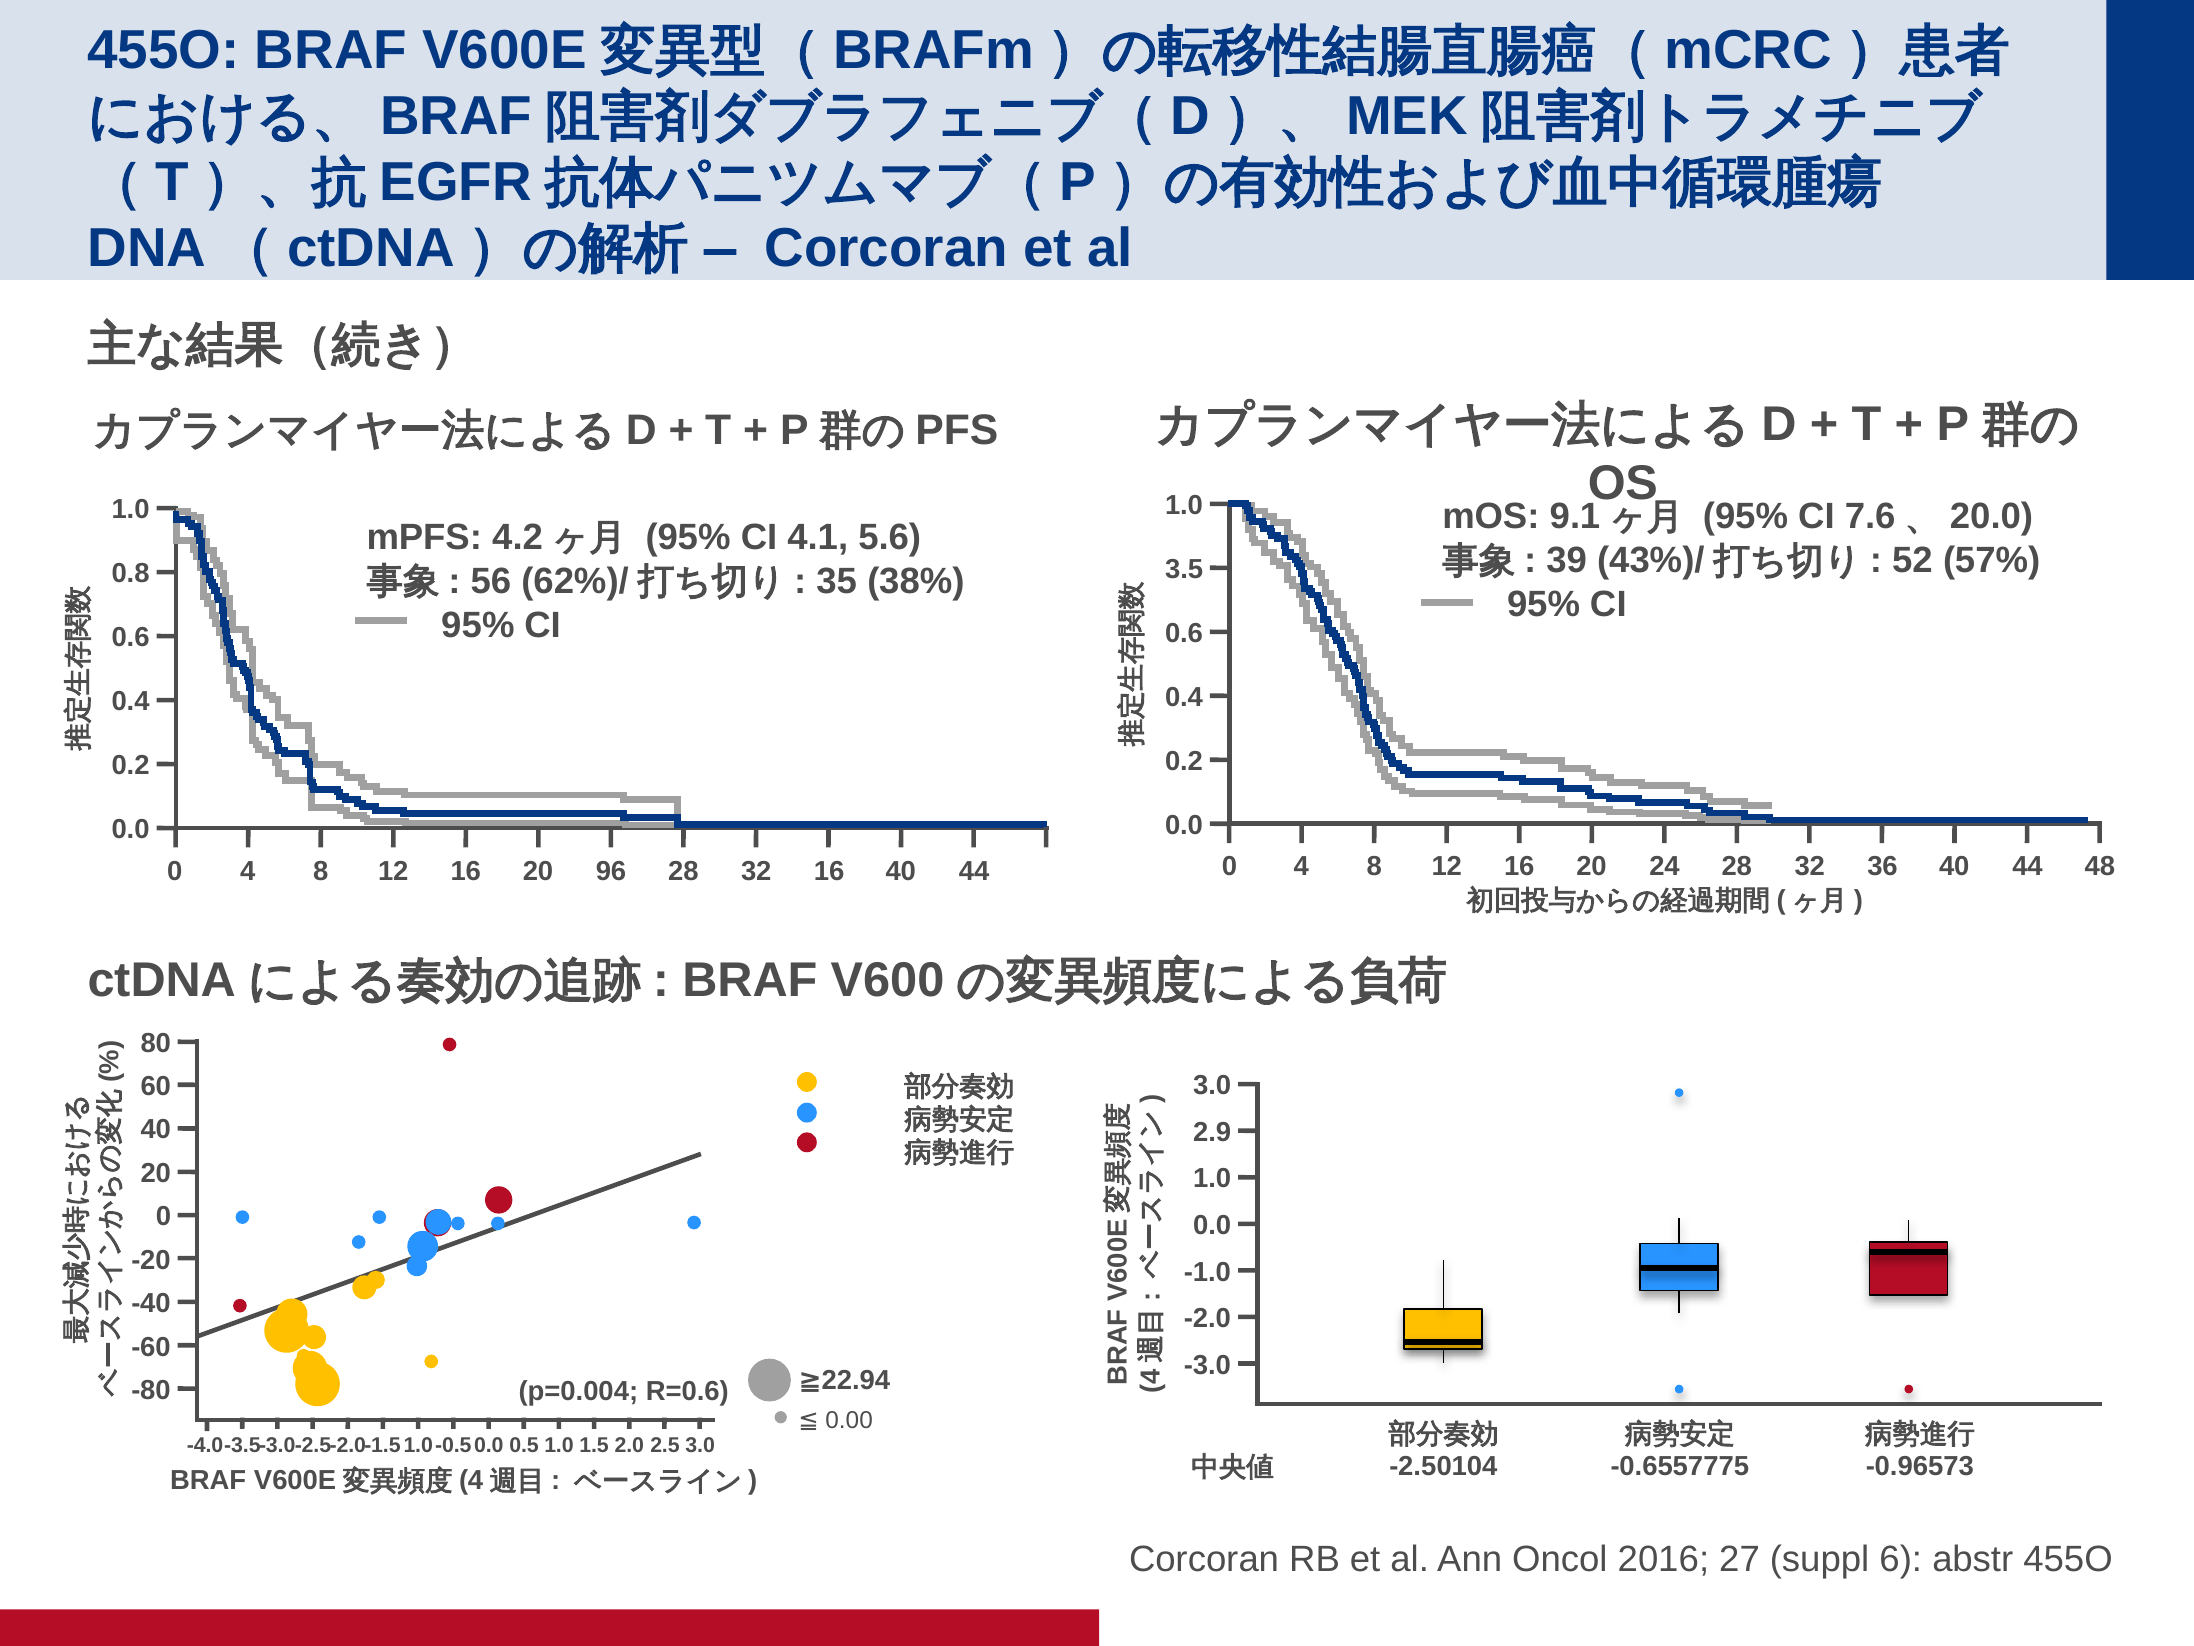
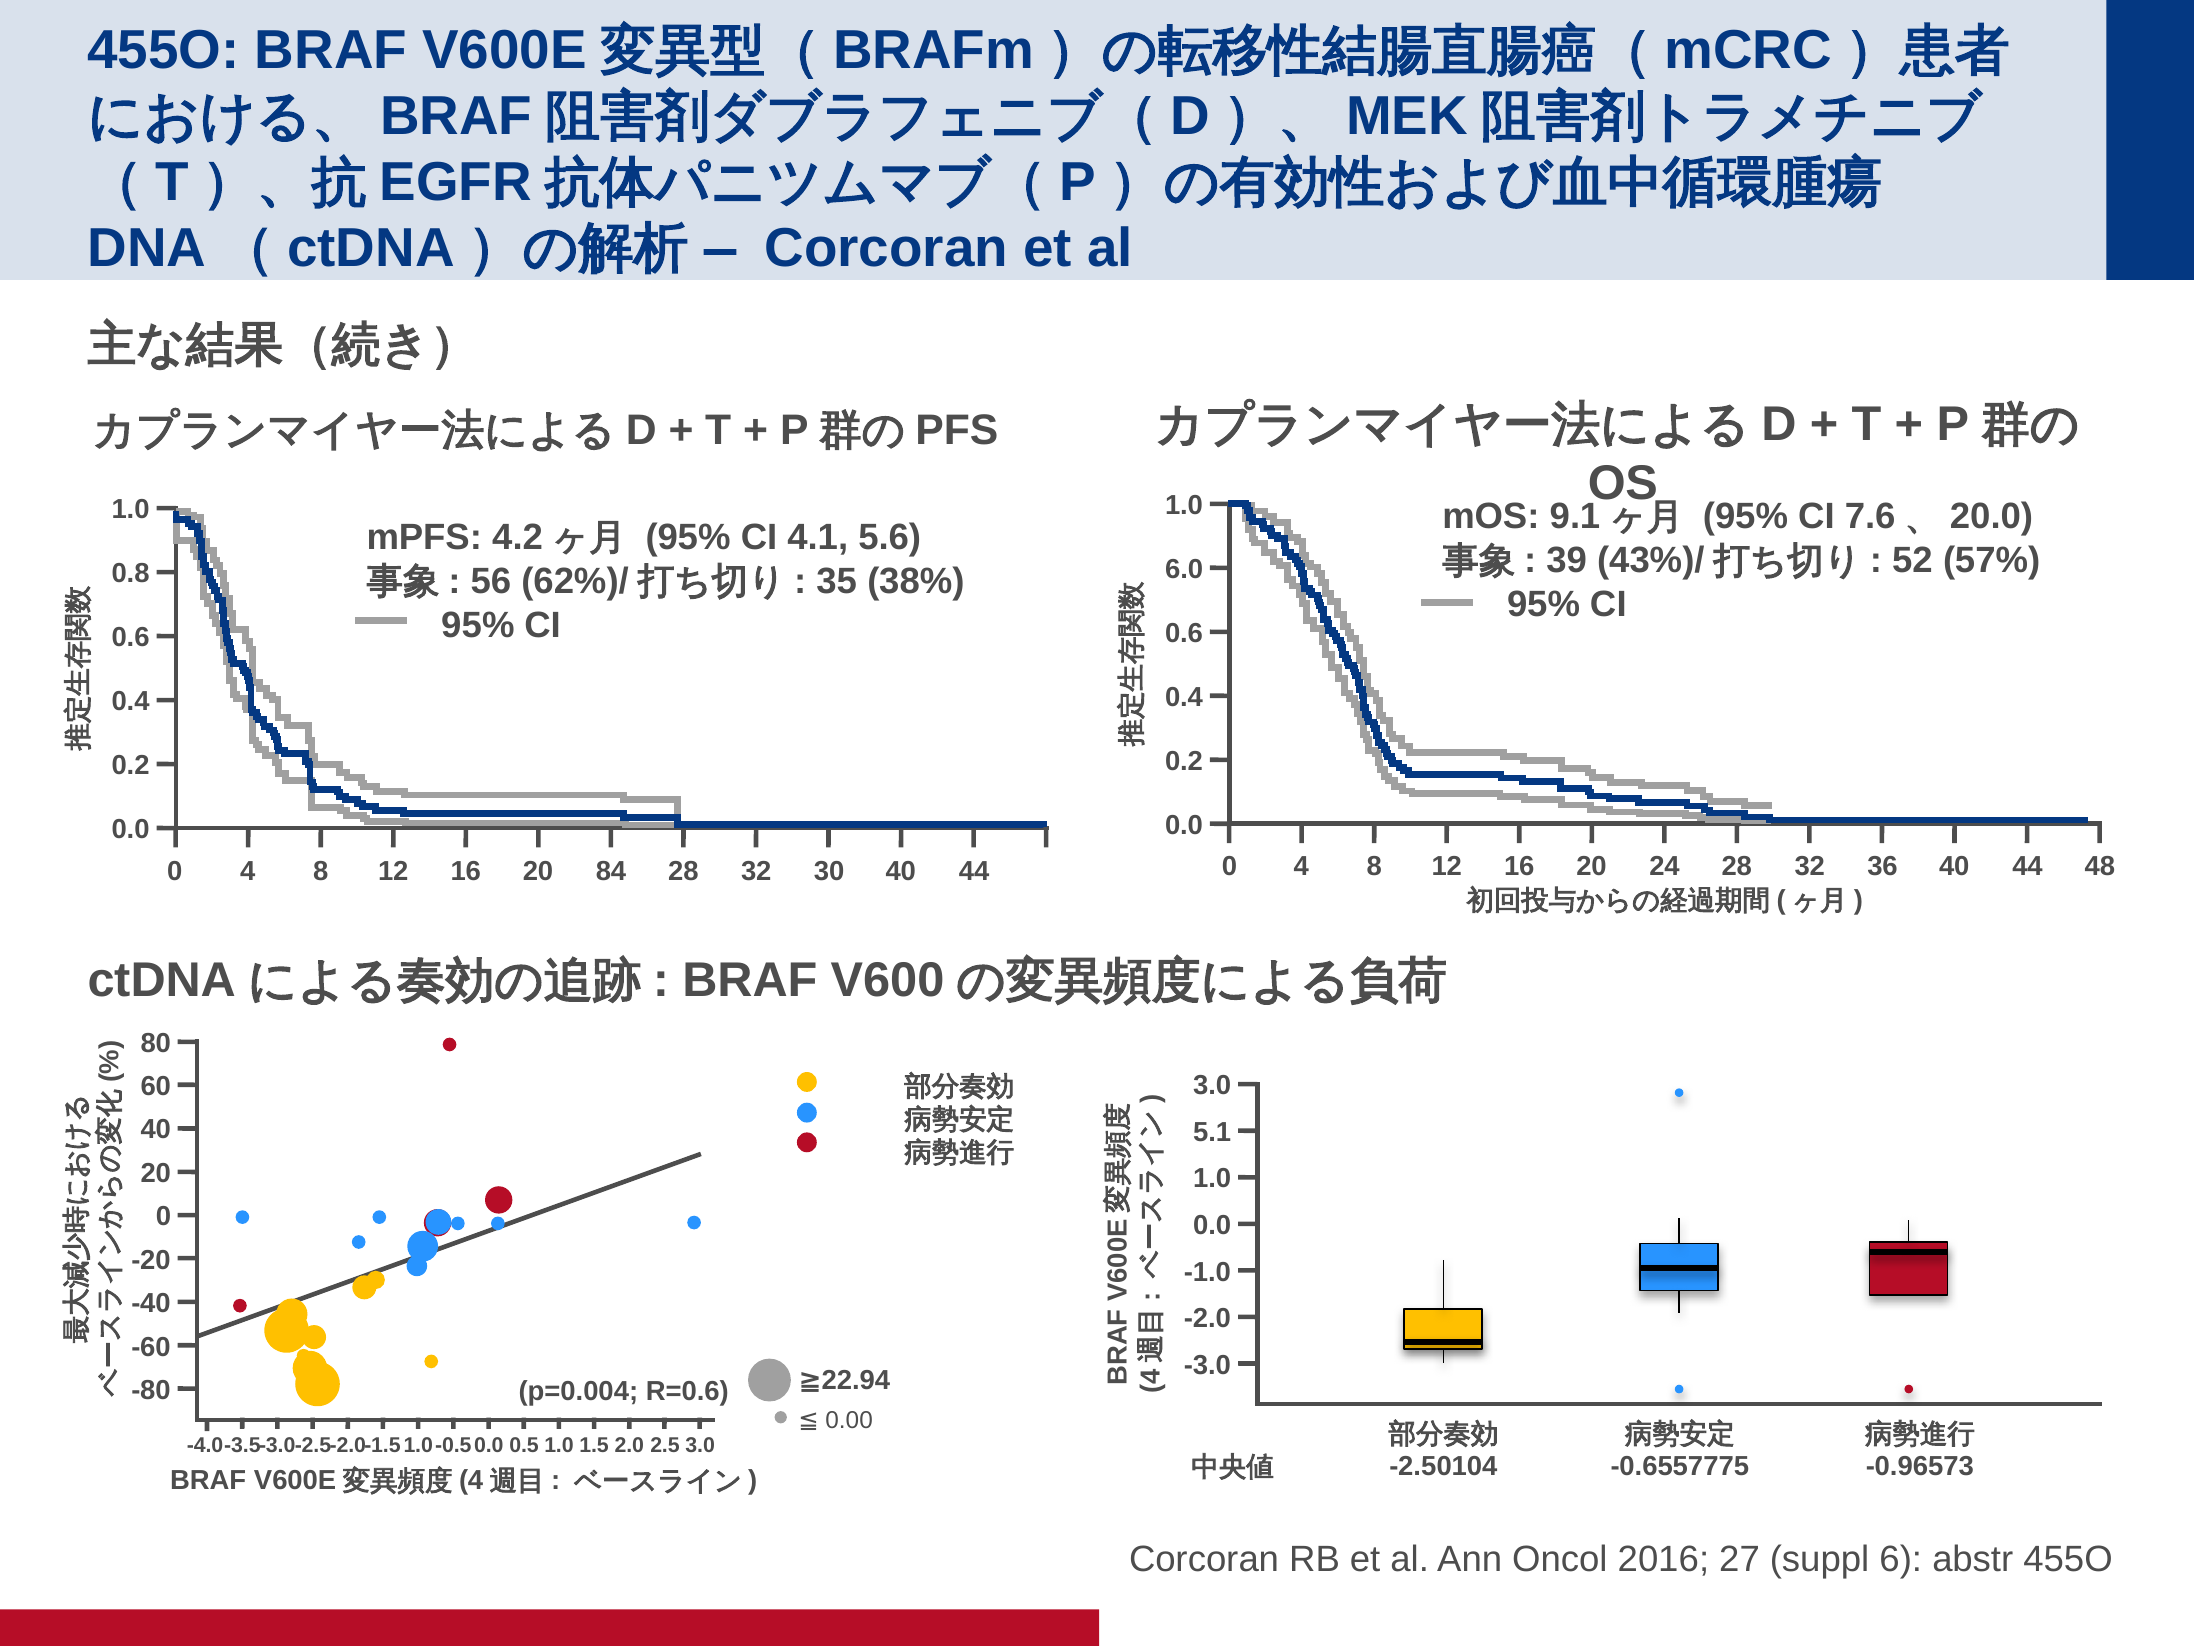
3.5: 3.5 -> 6.0 (1184, 569)
96: 96 -> 84 (611, 871)
28 16: 16 -> 30 (829, 871)
2.9: 2.9 -> 5.1 (1212, 1132)
